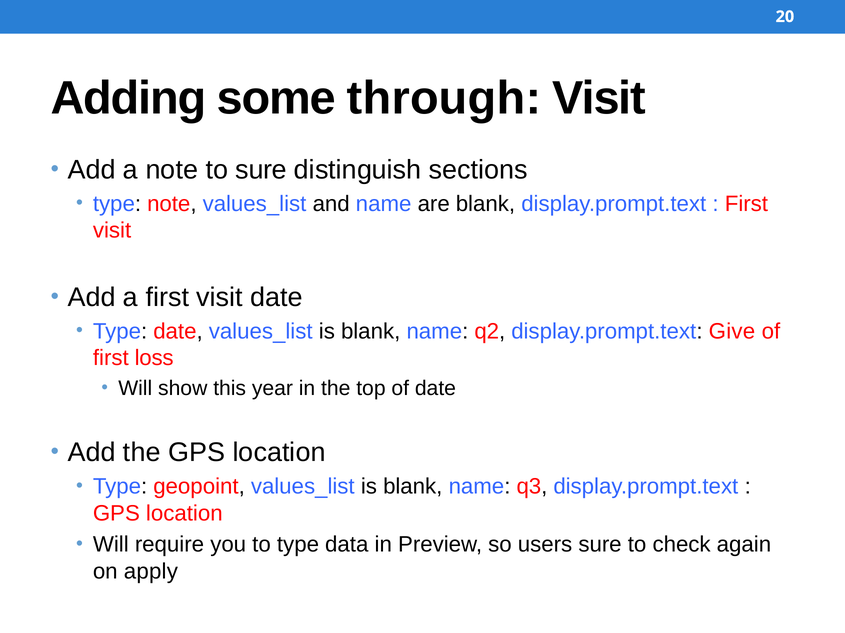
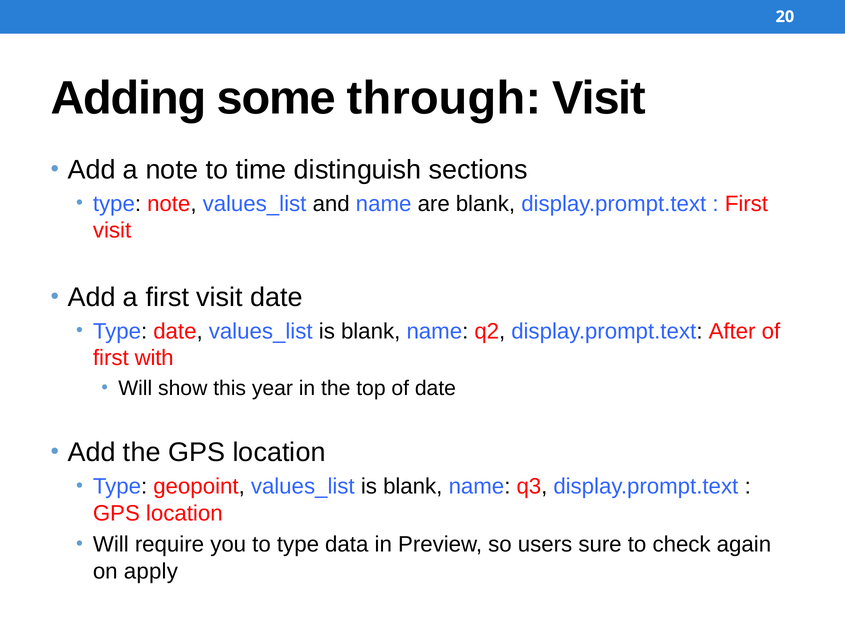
to sure: sure -> time (261, 170)
Give: Give -> After (732, 332)
loss: loss -> with (154, 358)
